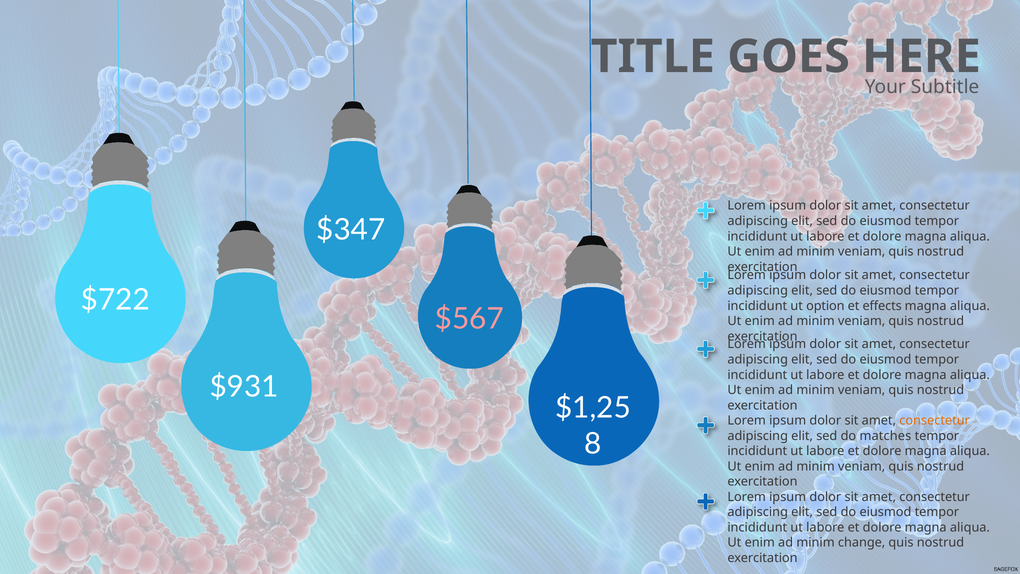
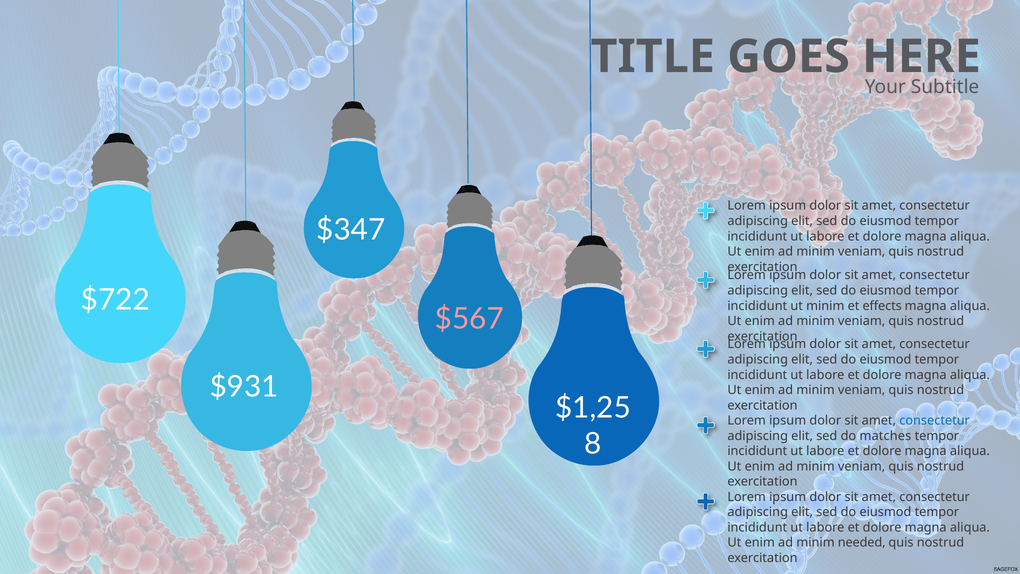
ut option: option -> minim (825, 306)
consectetur colour: orange -> blue (935, 420)
change: change -> needed (862, 542)
